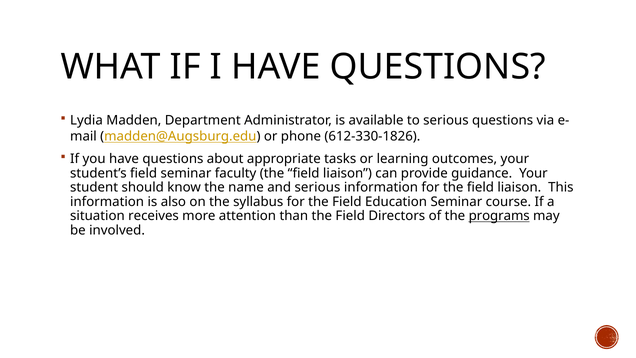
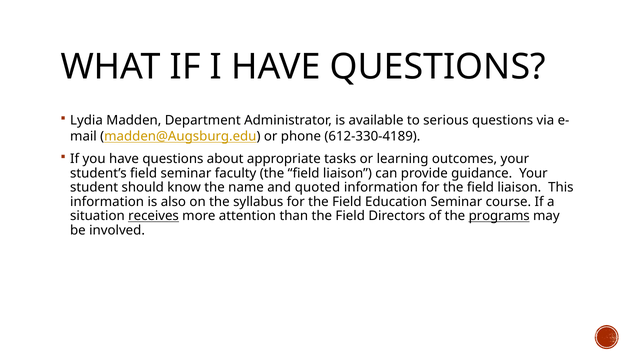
612-330-1826: 612-330-1826 -> 612-330-4189 (372, 136)
and serious: serious -> quoted (317, 187)
receives underline: none -> present (154, 216)
